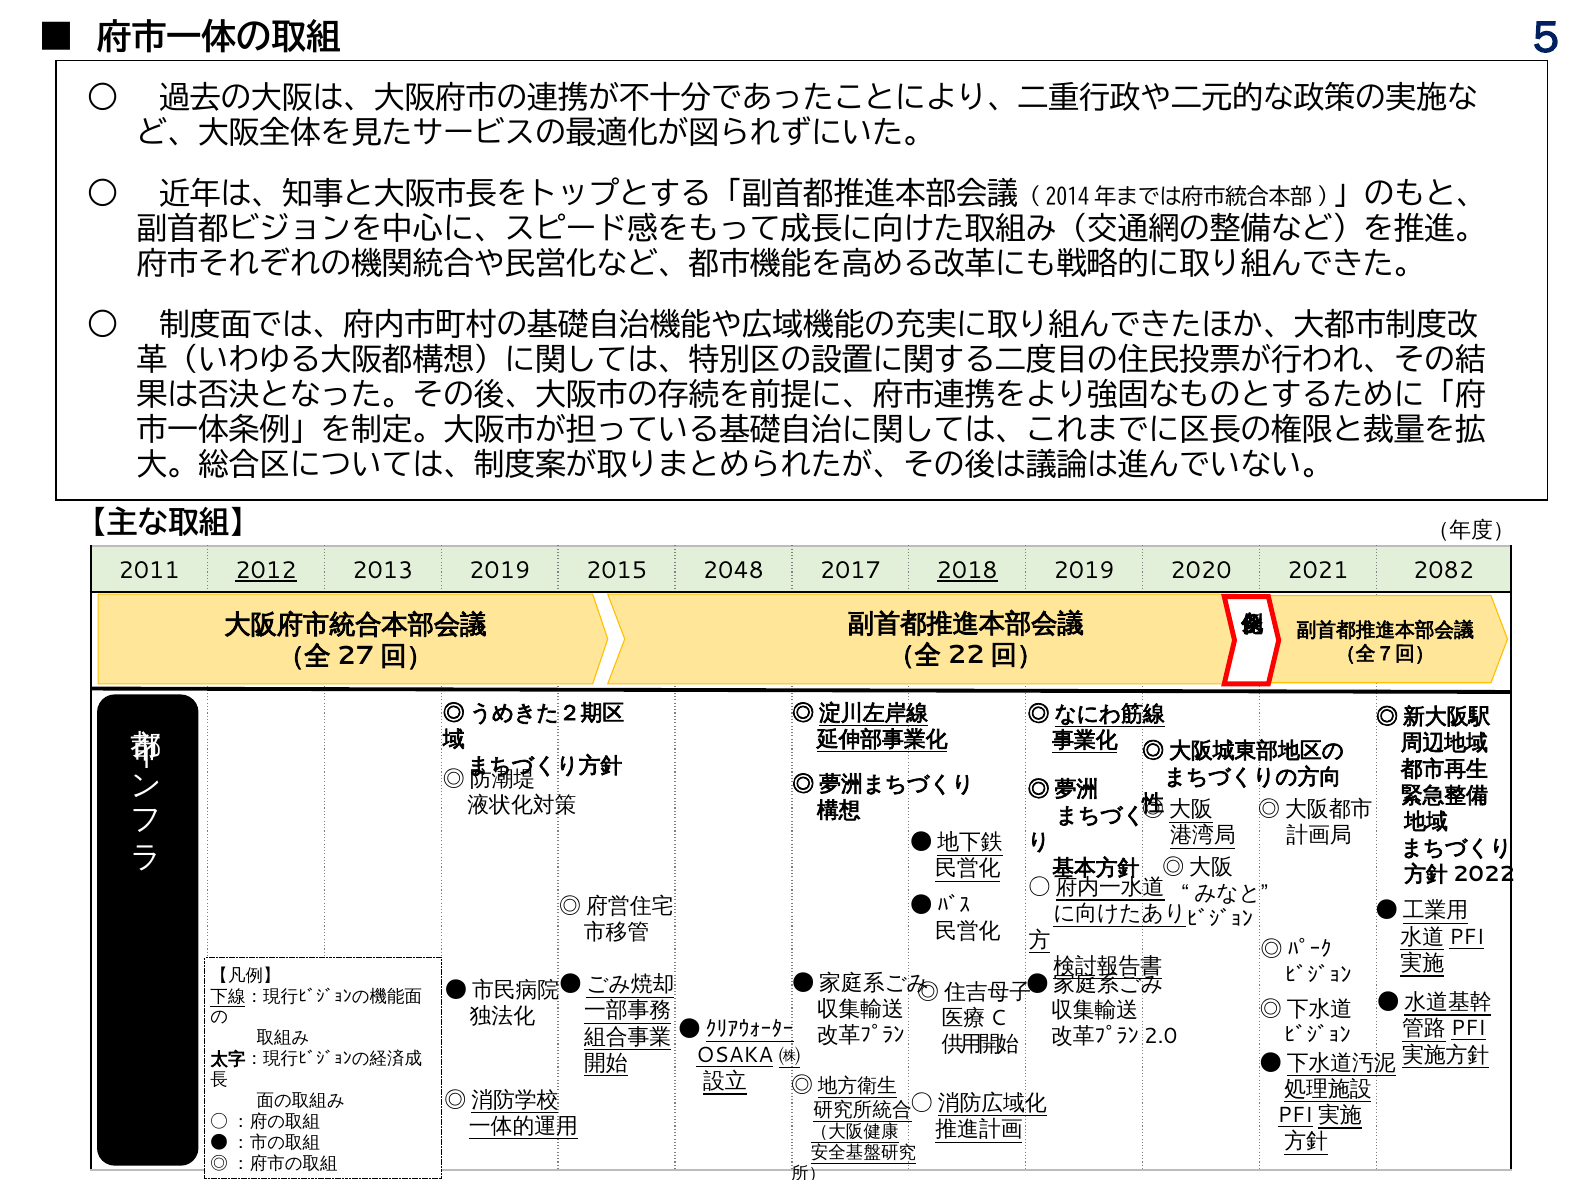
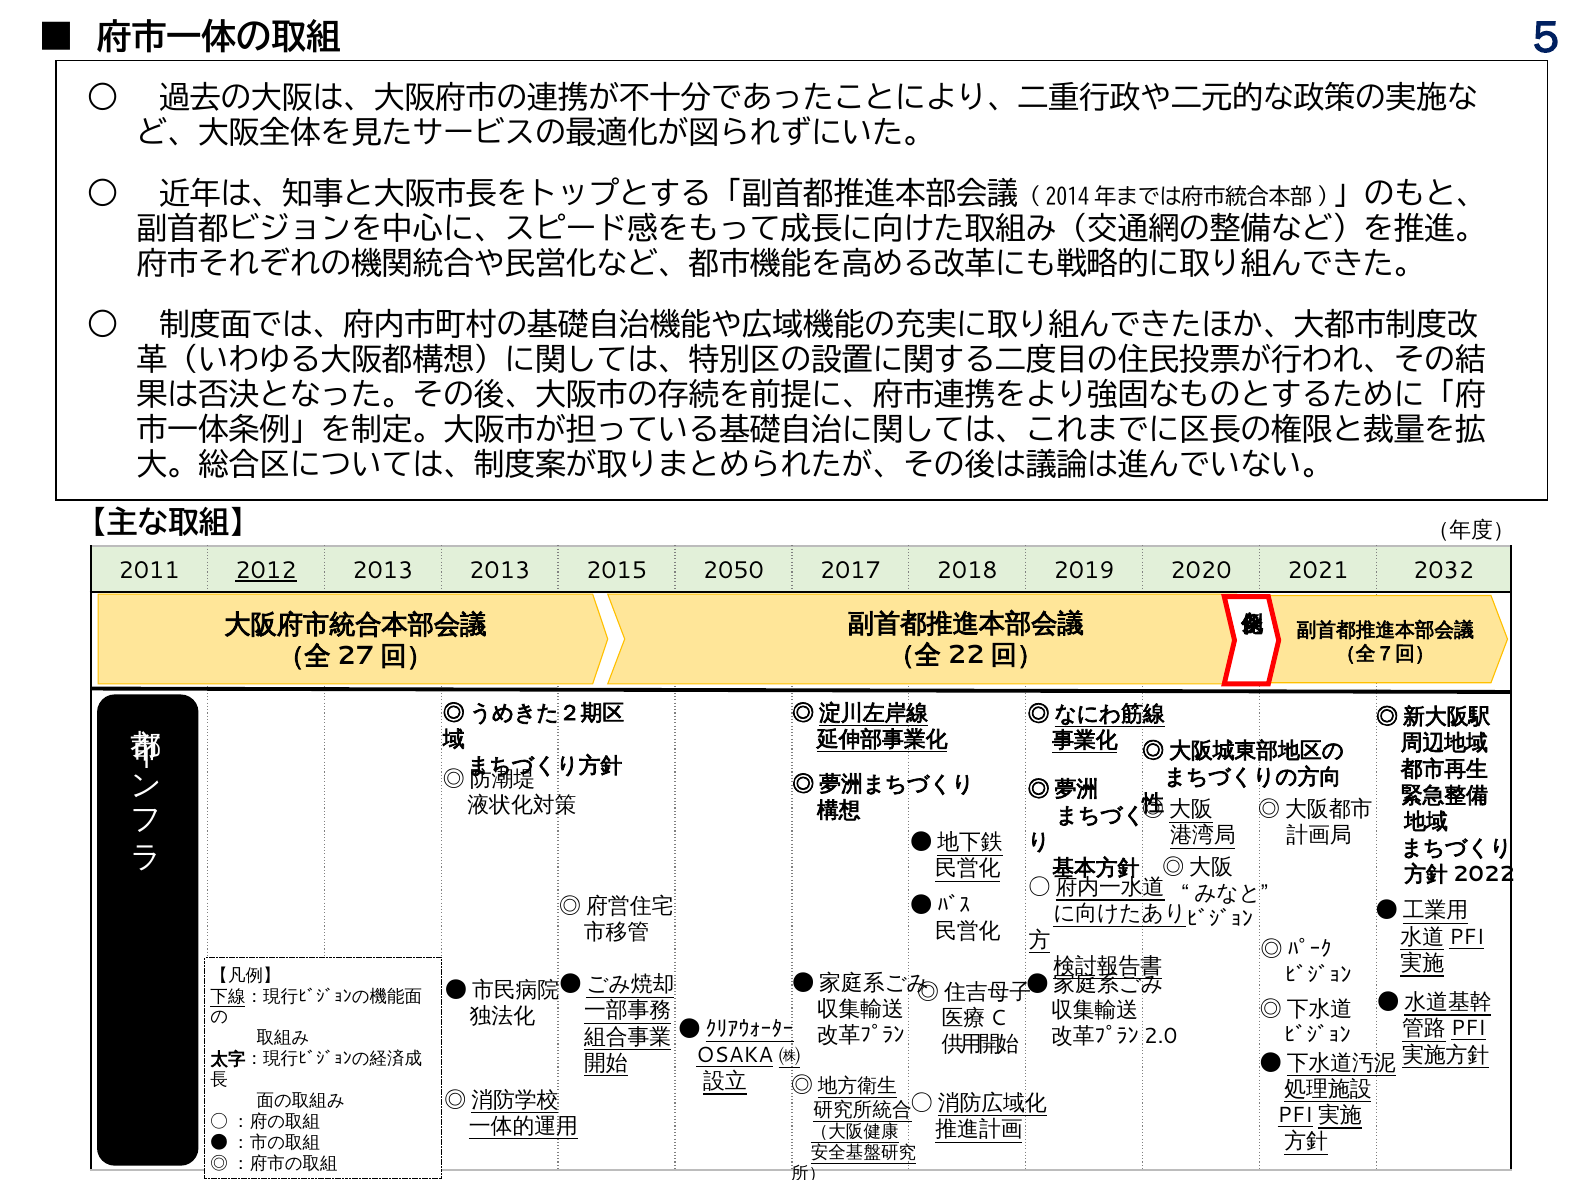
2013 2019: 2019 -> 2013 (500, 571)
2048: 2048 -> 2050 (733, 571)
2018 underline: present -> none (967, 571)
2082: 2082 -> 2032 (1444, 571)
